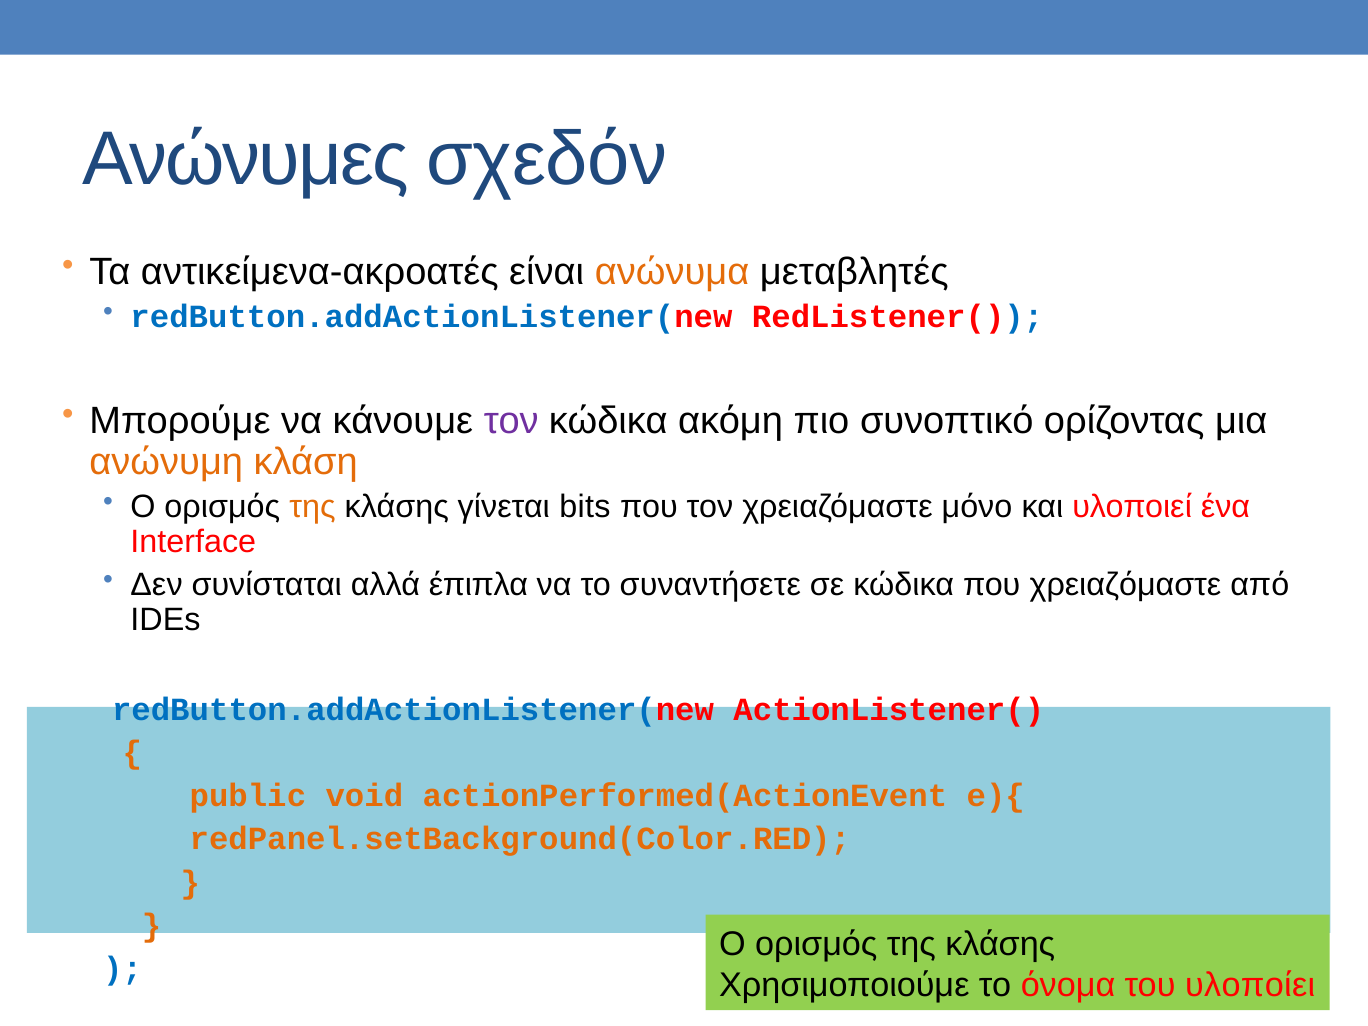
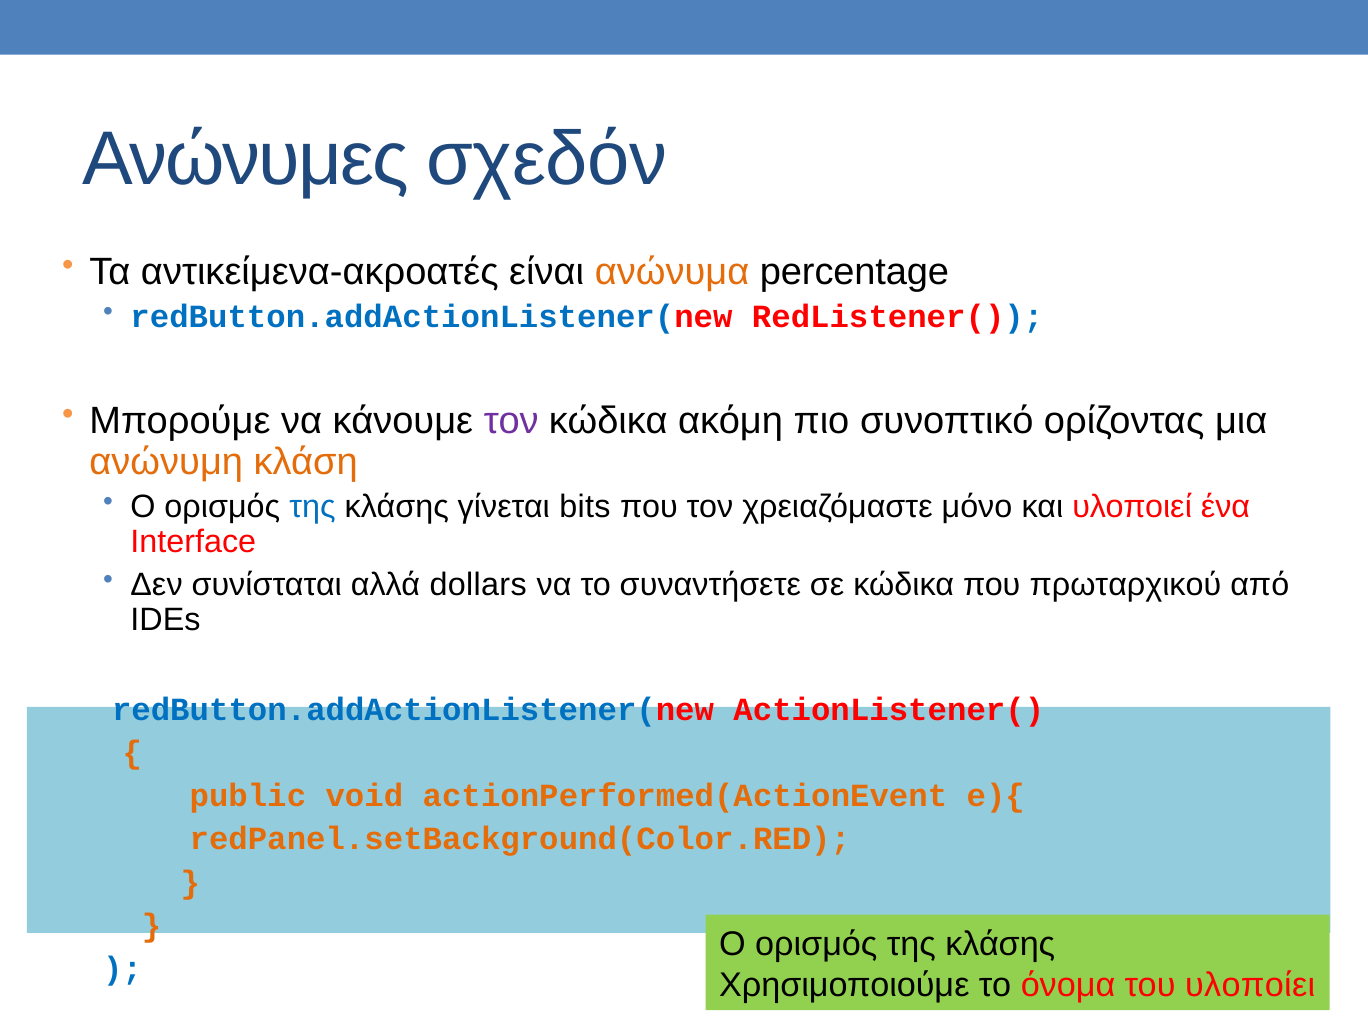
μεταβλητές: μεταβλητές -> percentage (854, 272)
της colour: orange -> blue (312, 507)
έπιπλα: έπιπλα -> dollars (478, 585)
που χρειαζόμαστε: χρειαζόμαστε -> πρωταρχικού (1125, 585)
